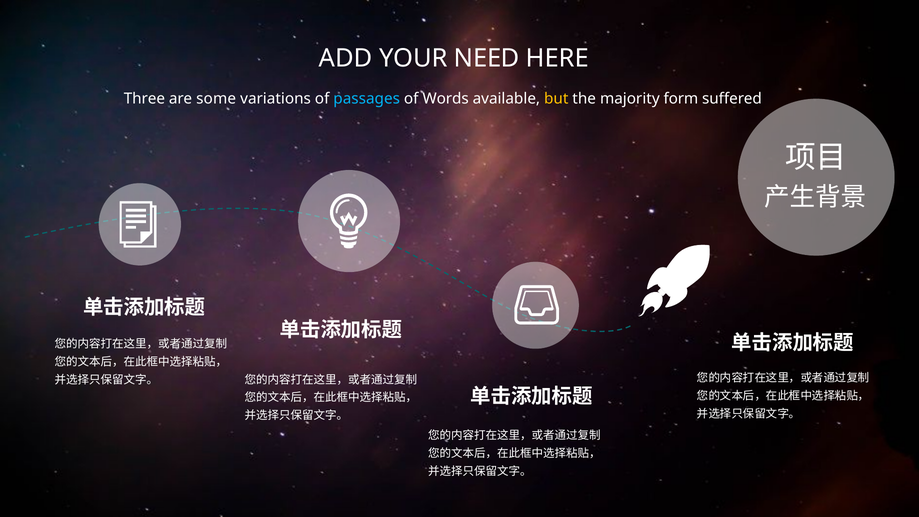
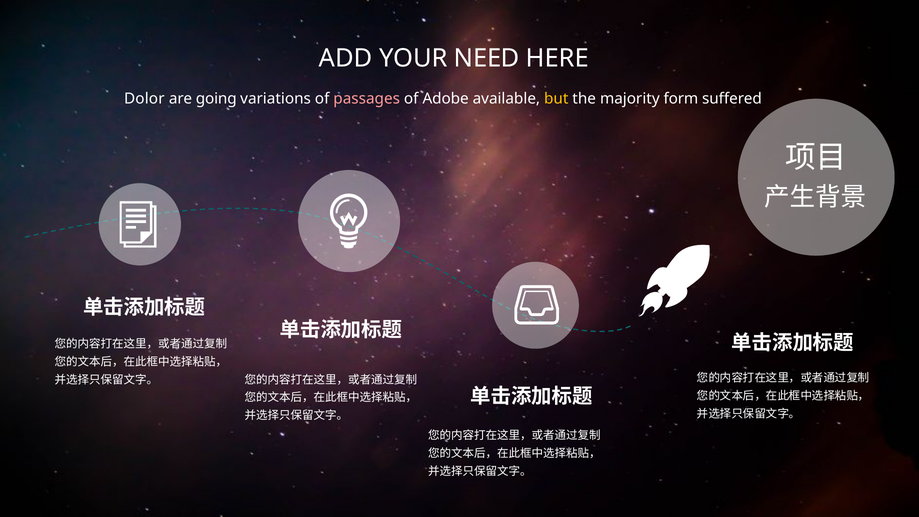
Three: Three -> Dolor (144, 99)
some: some -> going (216, 99)
passages colour: light blue -> pink (367, 99)
Words: Words -> Adobe (446, 99)
